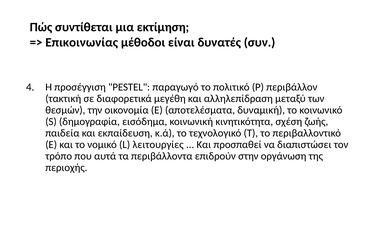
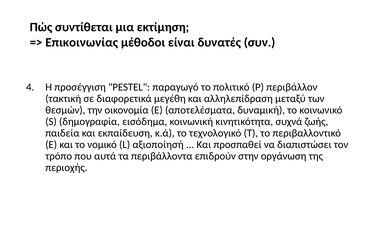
σχέση: σχέση -> συχνά (289, 122)
λειτουργίες: λειτουργίες -> αξιοποίησή (158, 145)
